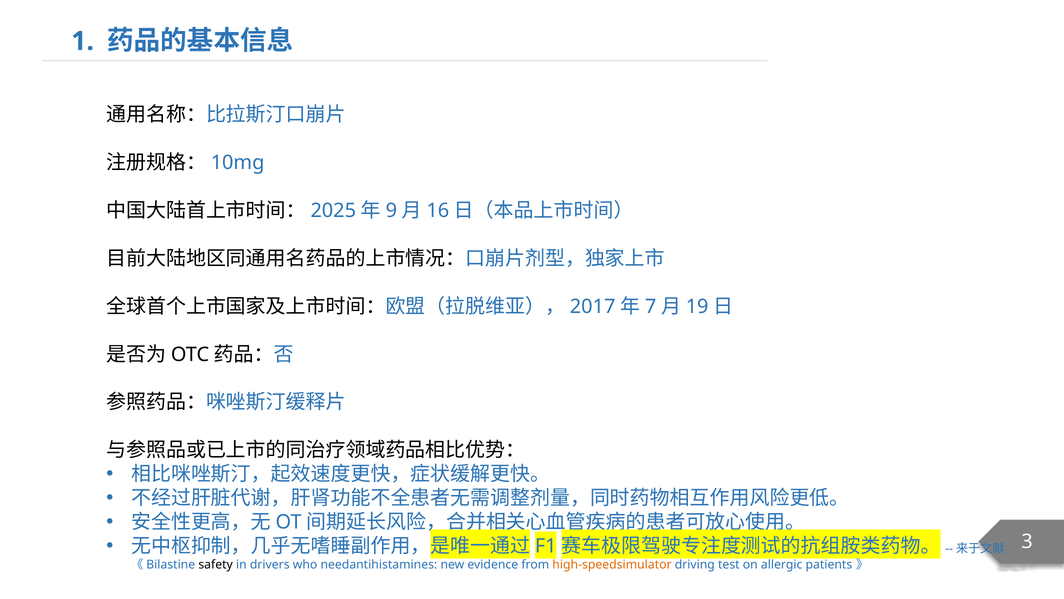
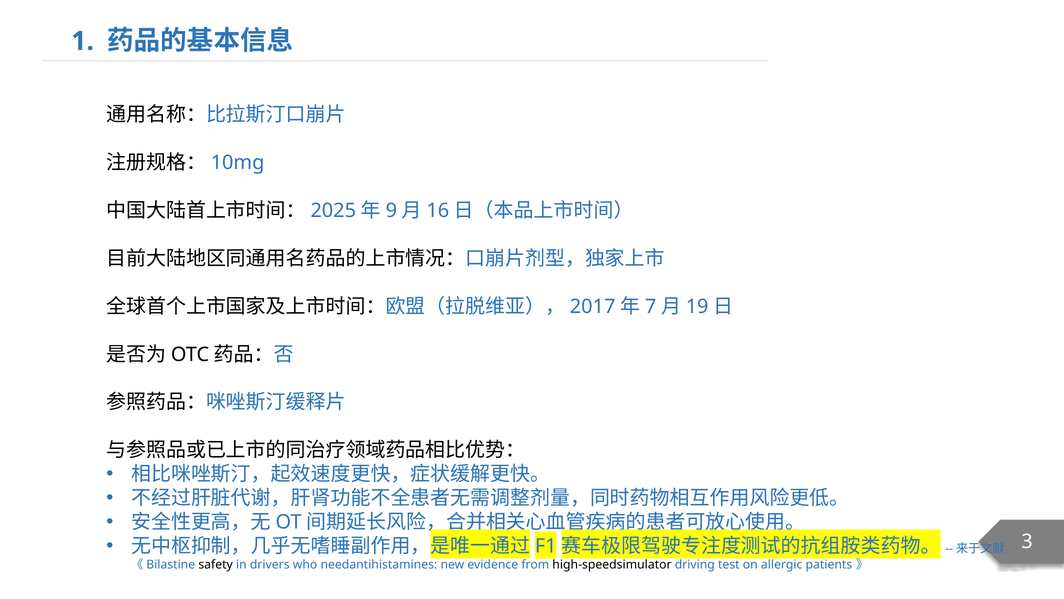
high-speedsimulator colour: orange -> black (612, 564)
